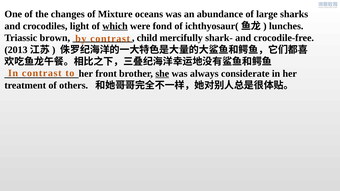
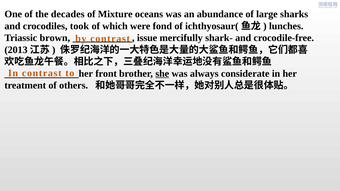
changes: changes -> decades (68, 14)
light: light -> took (79, 26)
which underline: present -> none (115, 26)
child: child -> issue (147, 38)
